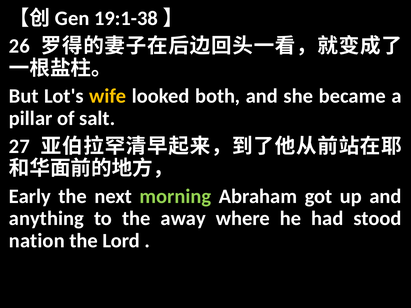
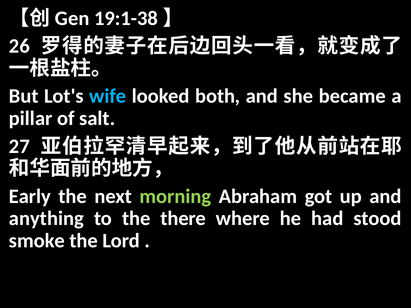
wife colour: yellow -> light blue (108, 96)
away: away -> there (183, 219)
nation: nation -> smoke (37, 241)
